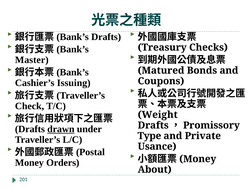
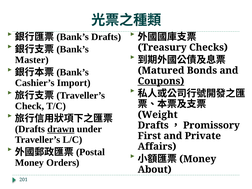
Coupons underline: none -> present (161, 81)
Issuing: Issuing -> Import (74, 83)
Type: Type -> First (149, 136)
Usance: Usance -> Affairs (157, 146)
